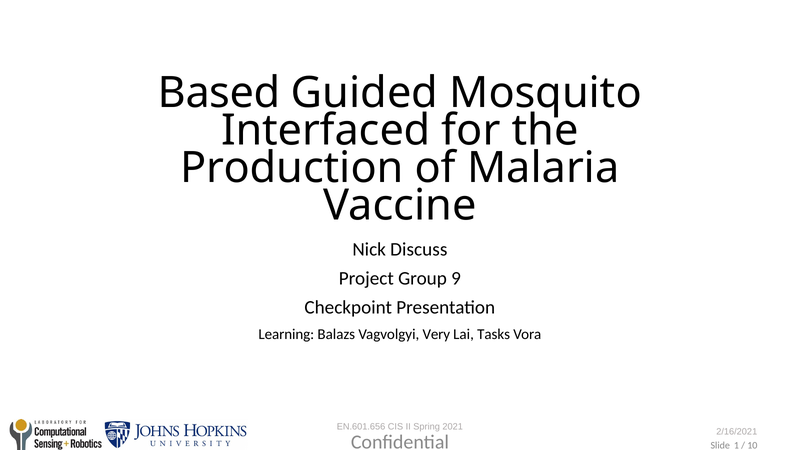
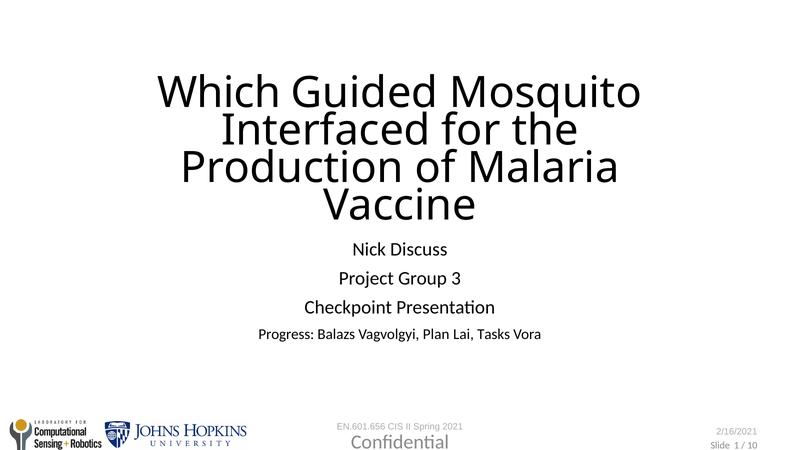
Based: Based -> Which (219, 93)
9: 9 -> 3 (456, 279)
Learning: Learning -> Progress (286, 334)
Very: Very -> Plan (436, 334)
